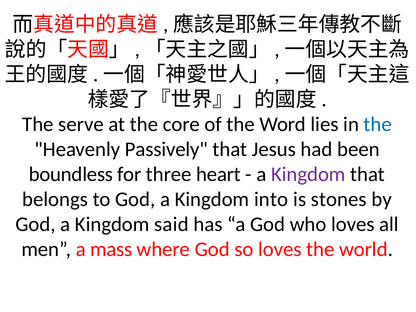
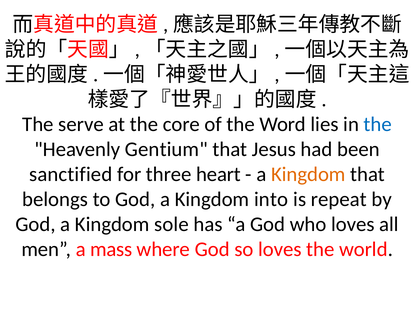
Passively: Passively -> Gentium (166, 149)
boundless: boundless -> sanctified (71, 174)
Kingdom colour: purple -> orange (308, 174)
stones: stones -> repeat (339, 199)
said: said -> sole (171, 224)
